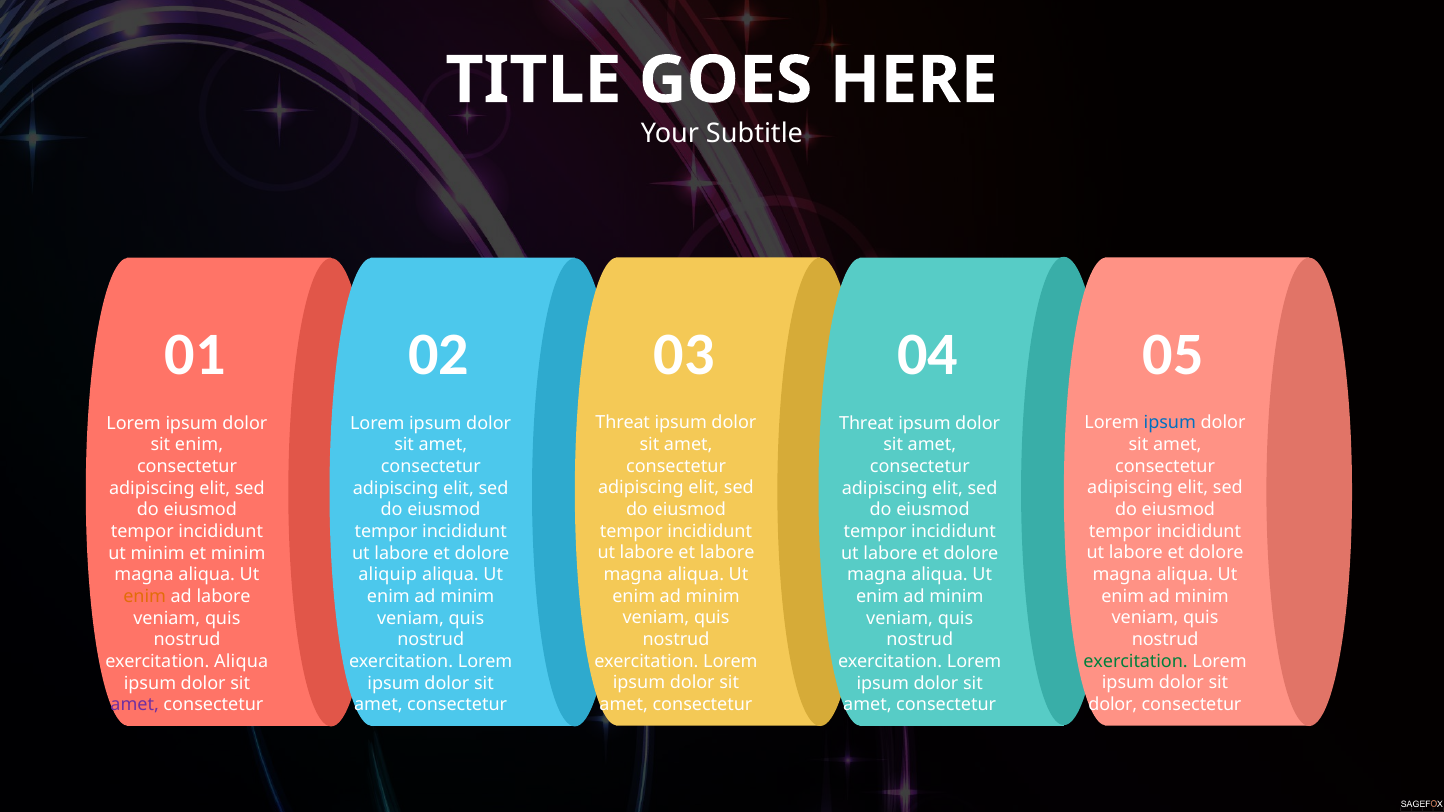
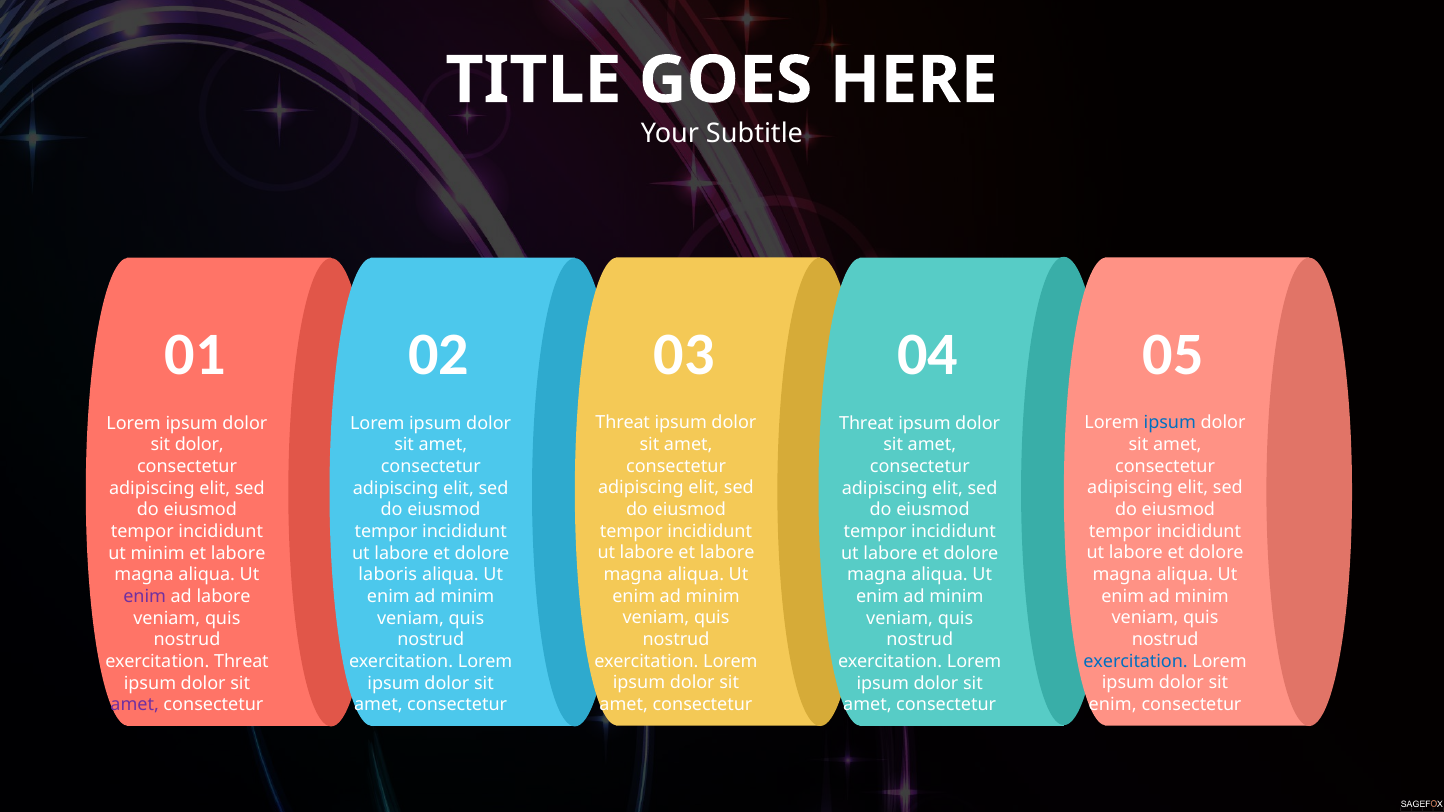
sit enim: enim -> dolor (199, 445)
minim: minim -> labore (238, 553)
aliquip: aliquip -> laboris (388, 575)
enim colour: orange -> purple (145, 597)
exercitation colour: green -> blue (1136, 661)
exercitation Aliqua: Aliqua -> Threat (241, 662)
dolor: dolor -> enim (1113, 705)
